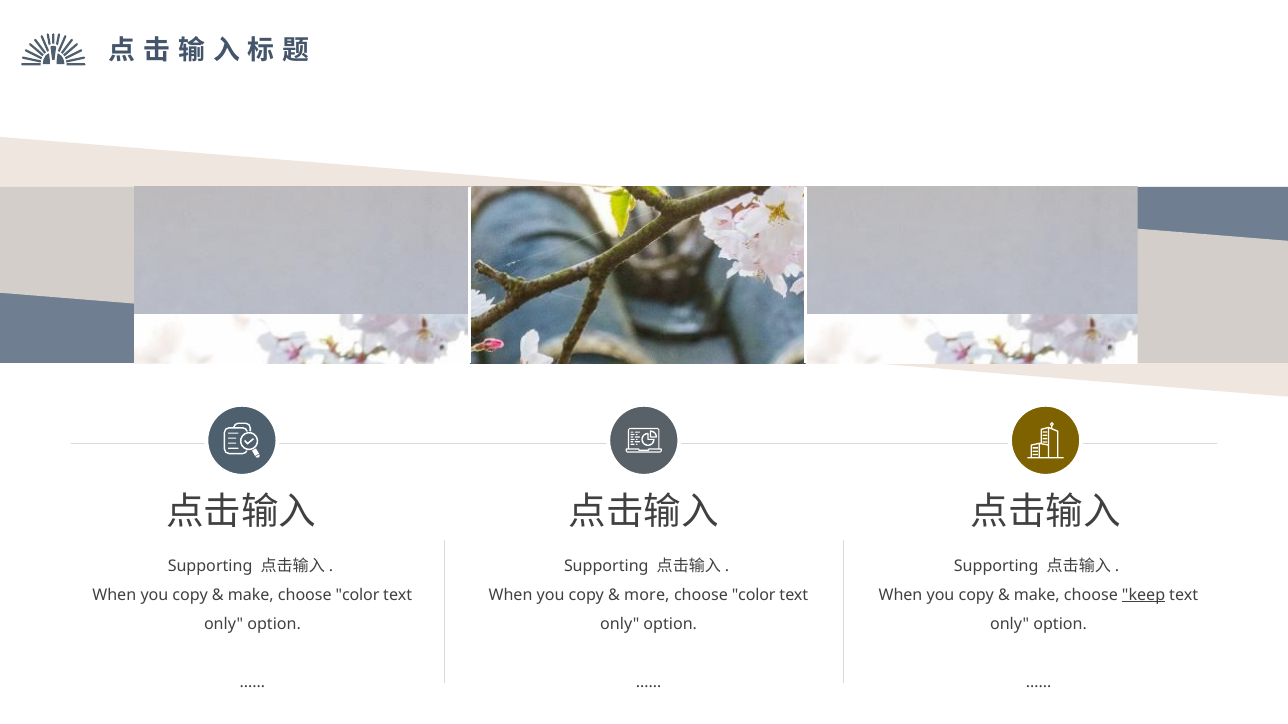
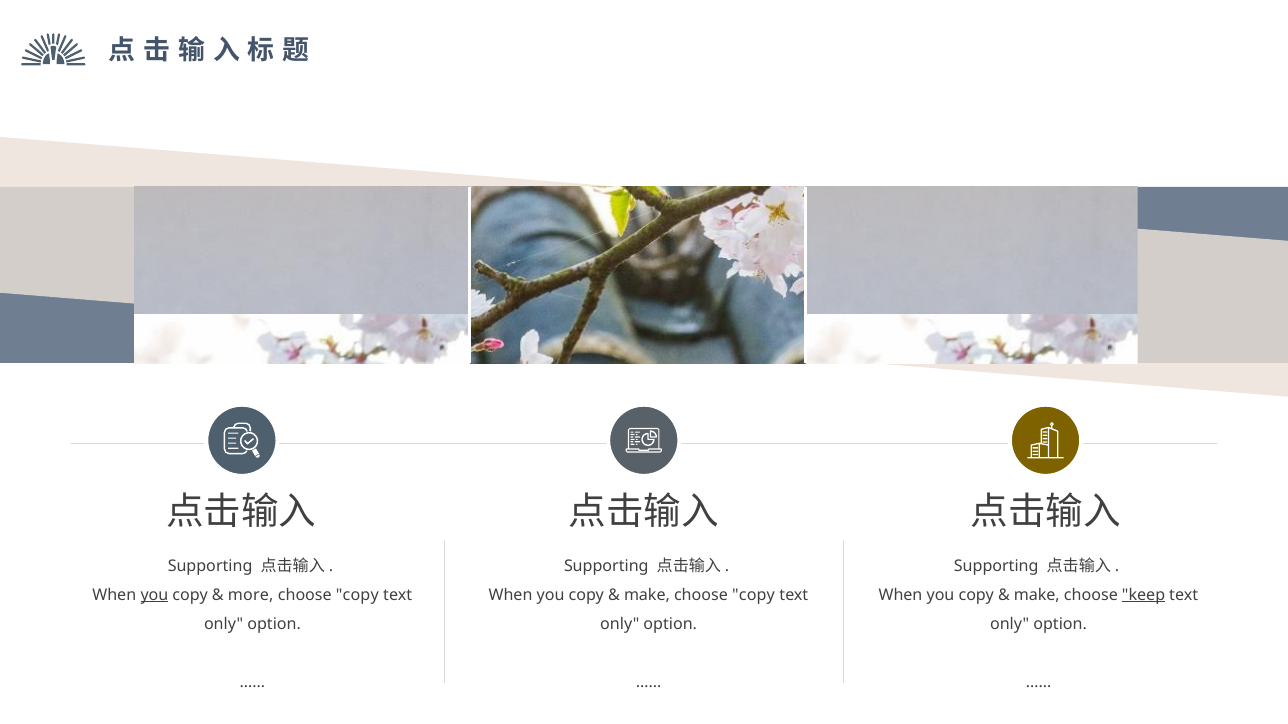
you underline: none -> present (154, 595)
make: make -> more (251, 595)
color: color -> copy (357, 595)
more: more -> make (647, 595)
color: color -> copy (754, 595)
